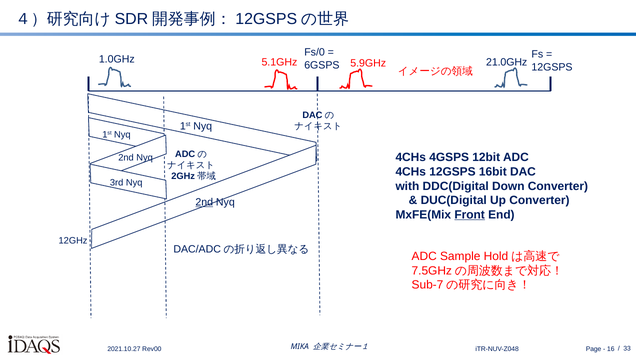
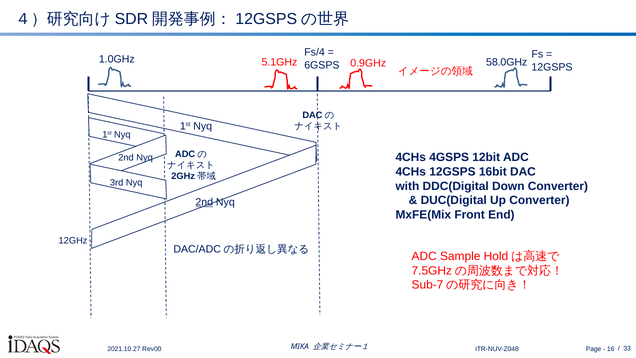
Fs/0: Fs/0 -> Fs/4 (315, 52)
21.0GHz: 21.0GHz -> 58.0GHz (507, 62)
5.9GHz: 5.9GHz -> 0.9GHz (368, 63)
Front underline: present -> none (470, 215)
